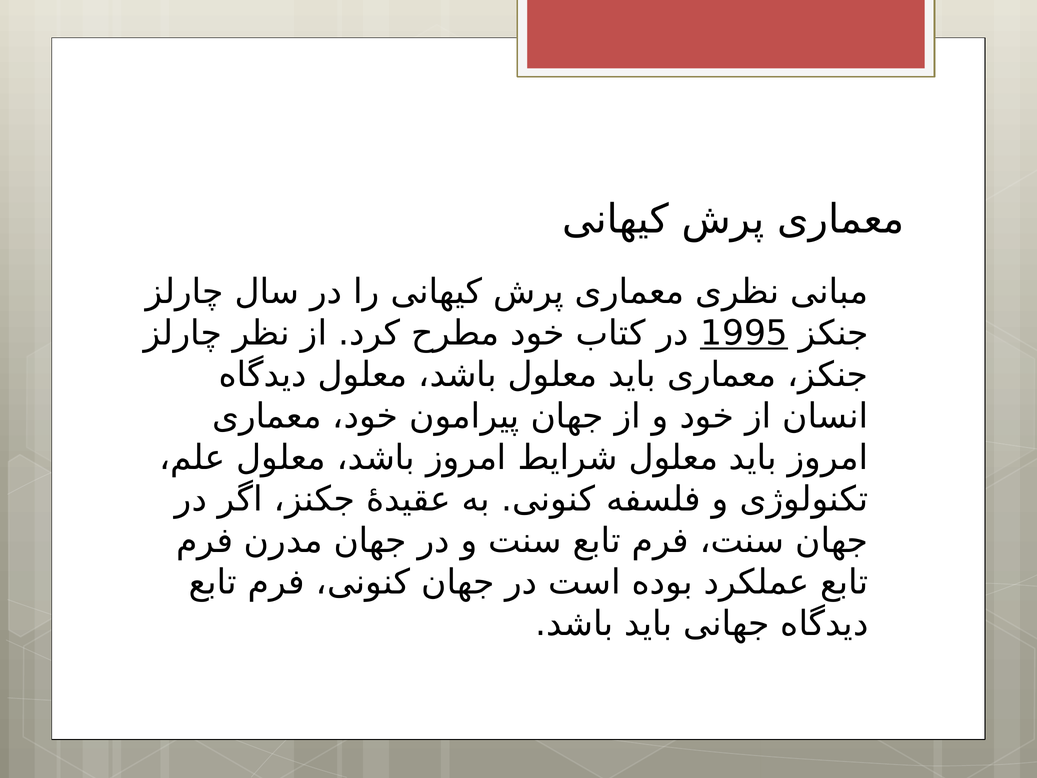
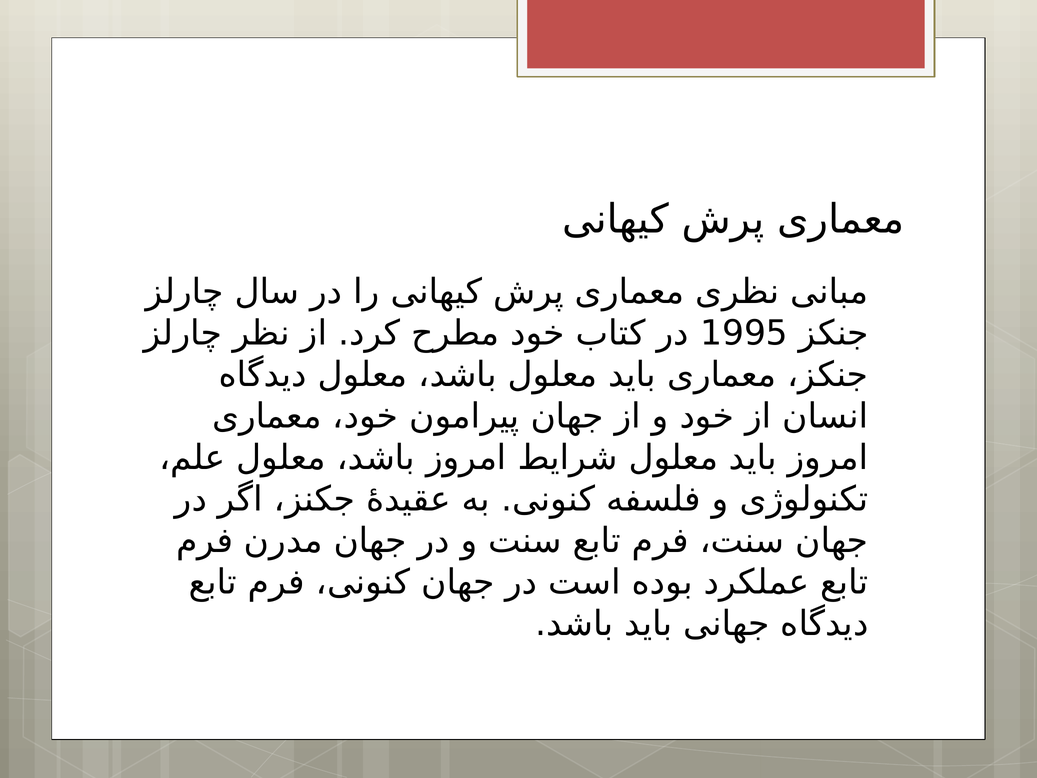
1995 underline: present -> none (744, 333)
